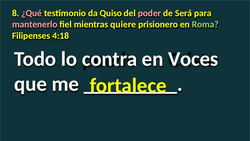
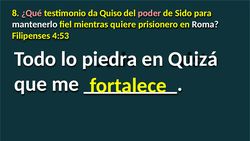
Será: Será -> Sido (183, 13)
mantenerlo colour: pink -> white (35, 24)
Roma colour: light green -> white (205, 24)
4:18: 4:18 -> 4:53 (61, 36)
contra: contra -> piedra (110, 59)
Voces: Voces -> Quizá (193, 59)
